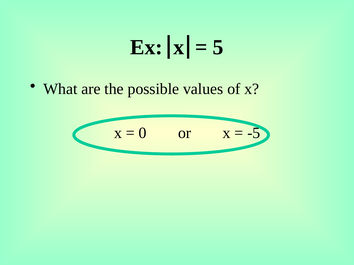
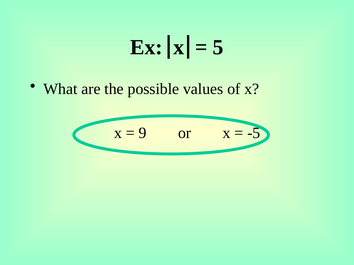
0: 0 -> 9 (143, 133)
